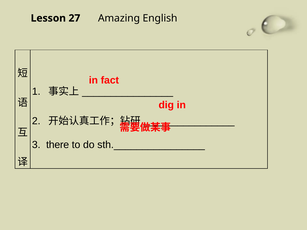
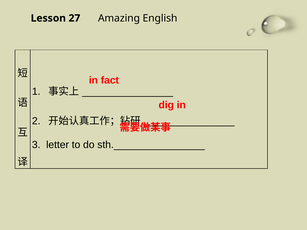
there: there -> letter (58, 145)
